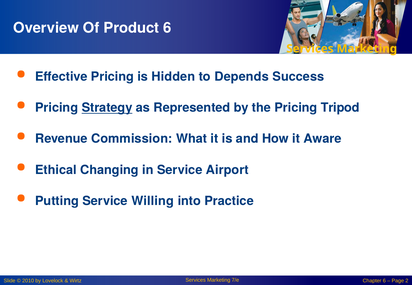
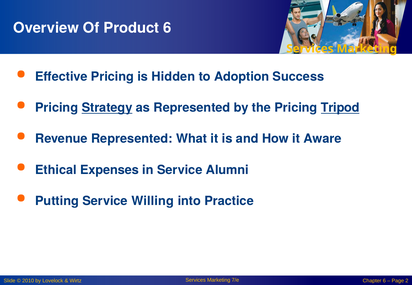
Depends: Depends -> Adoption (242, 77)
Tripod underline: none -> present (340, 108)
Revenue Commission: Commission -> Represented (132, 139)
Changing: Changing -> Expenses (110, 170)
Airport: Airport -> Alumni (227, 170)
